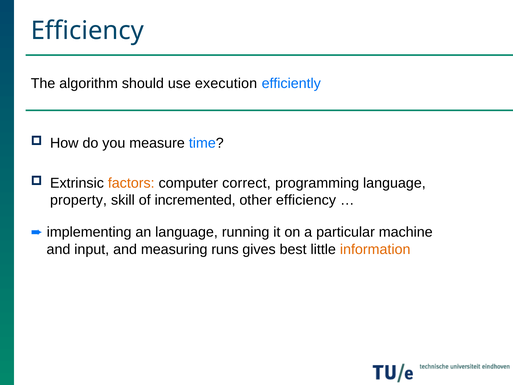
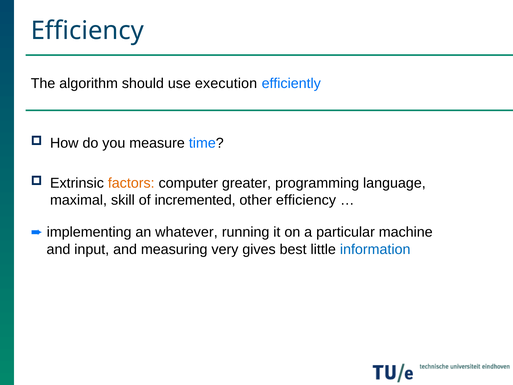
correct: correct -> greater (247, 183)
property: property -> maximal (79, 200)
an language: language -> whatever (187, 232)
runs: runs -> very (225, 249)
information colour: orange -> blue (375, 249)
